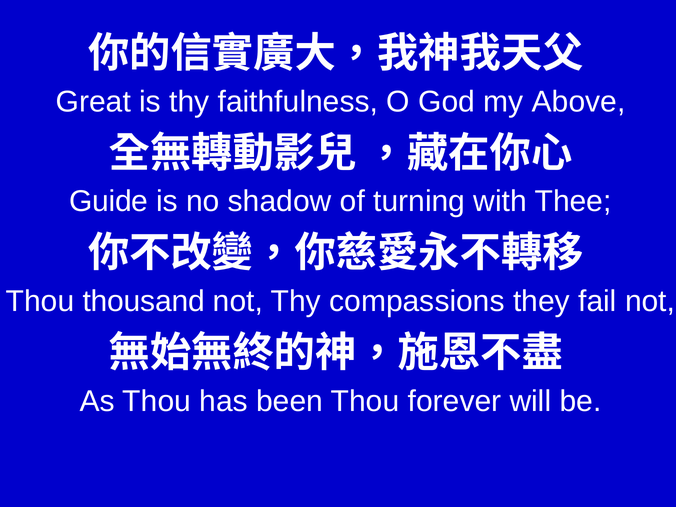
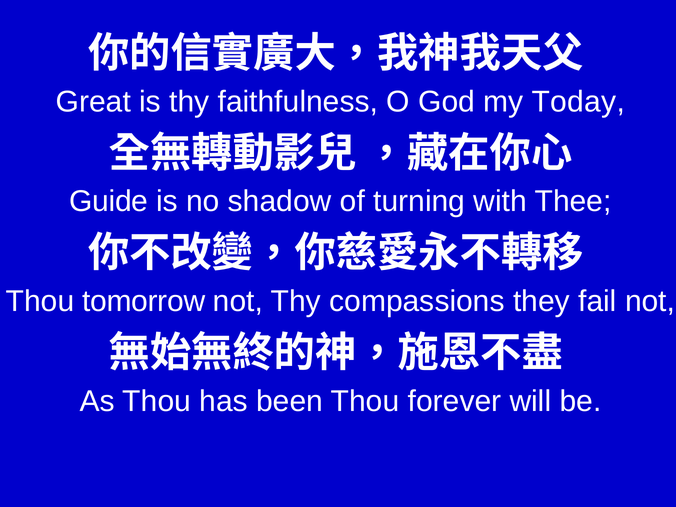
Above: Above -> Today (578, 102)
thousand: thousand -> tomorrow (144, 301)
